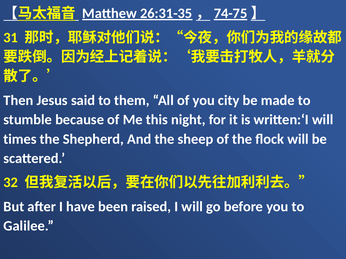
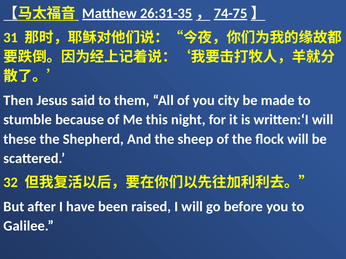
times: times -> these (20, 139)
